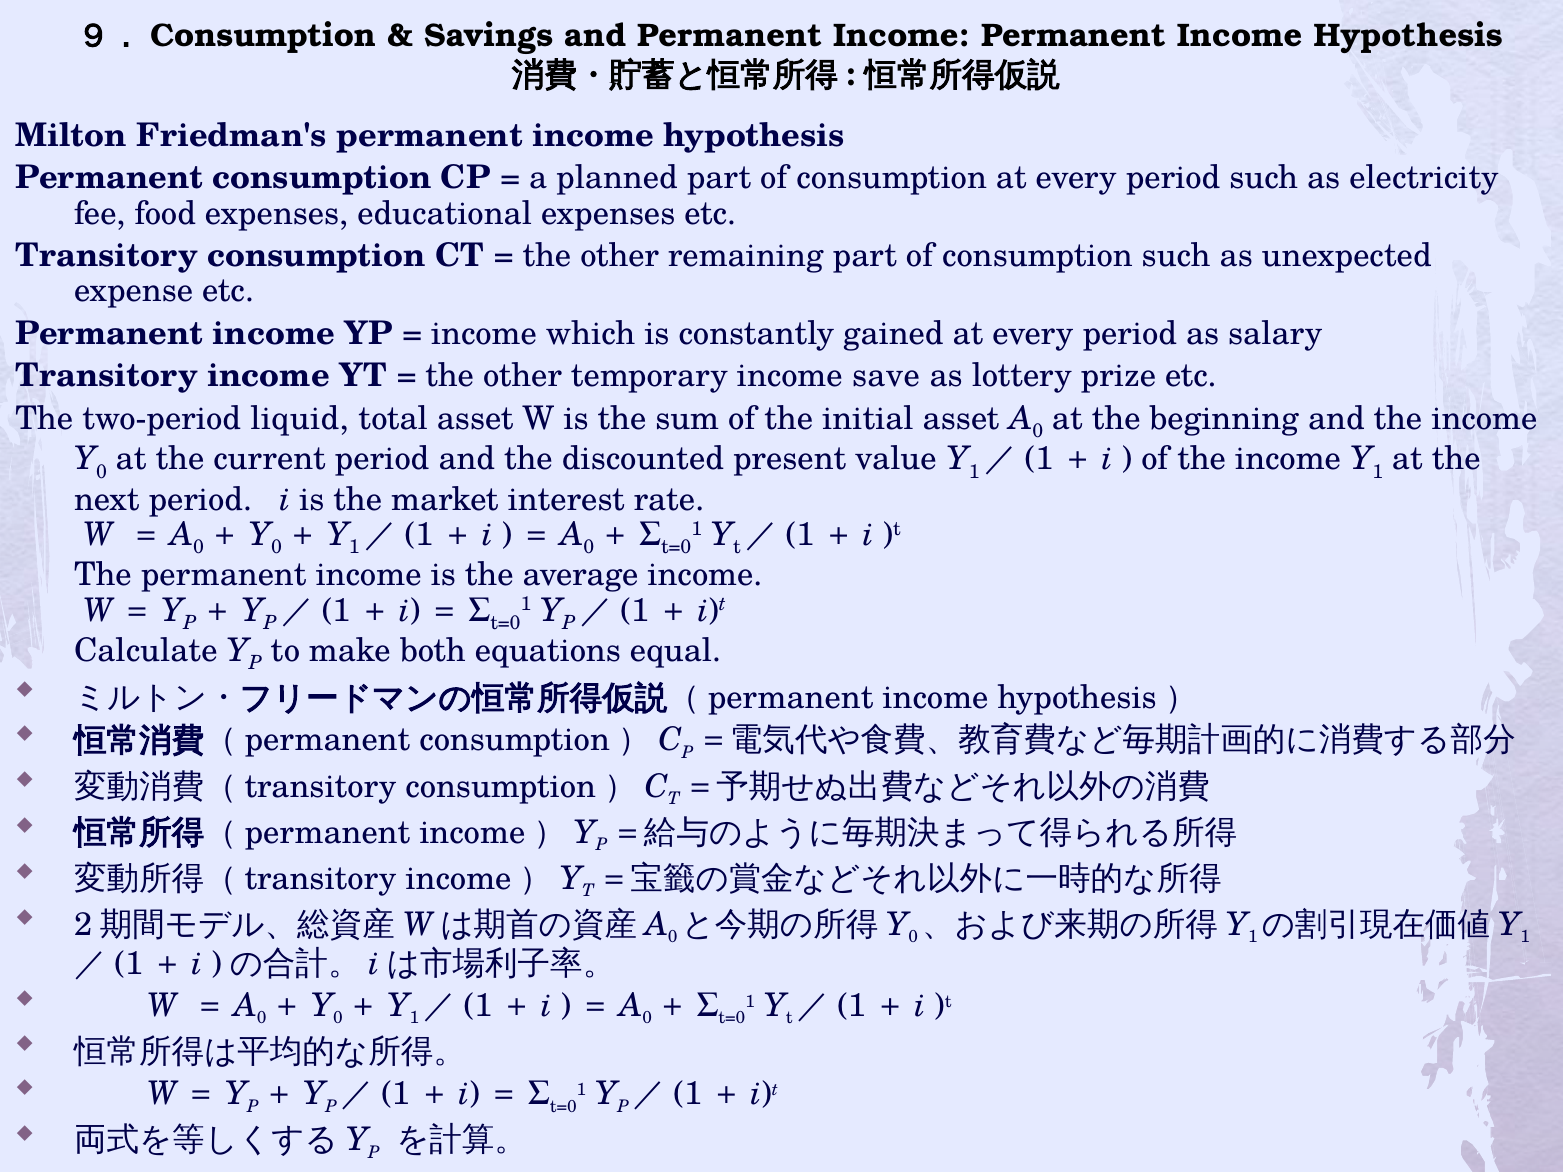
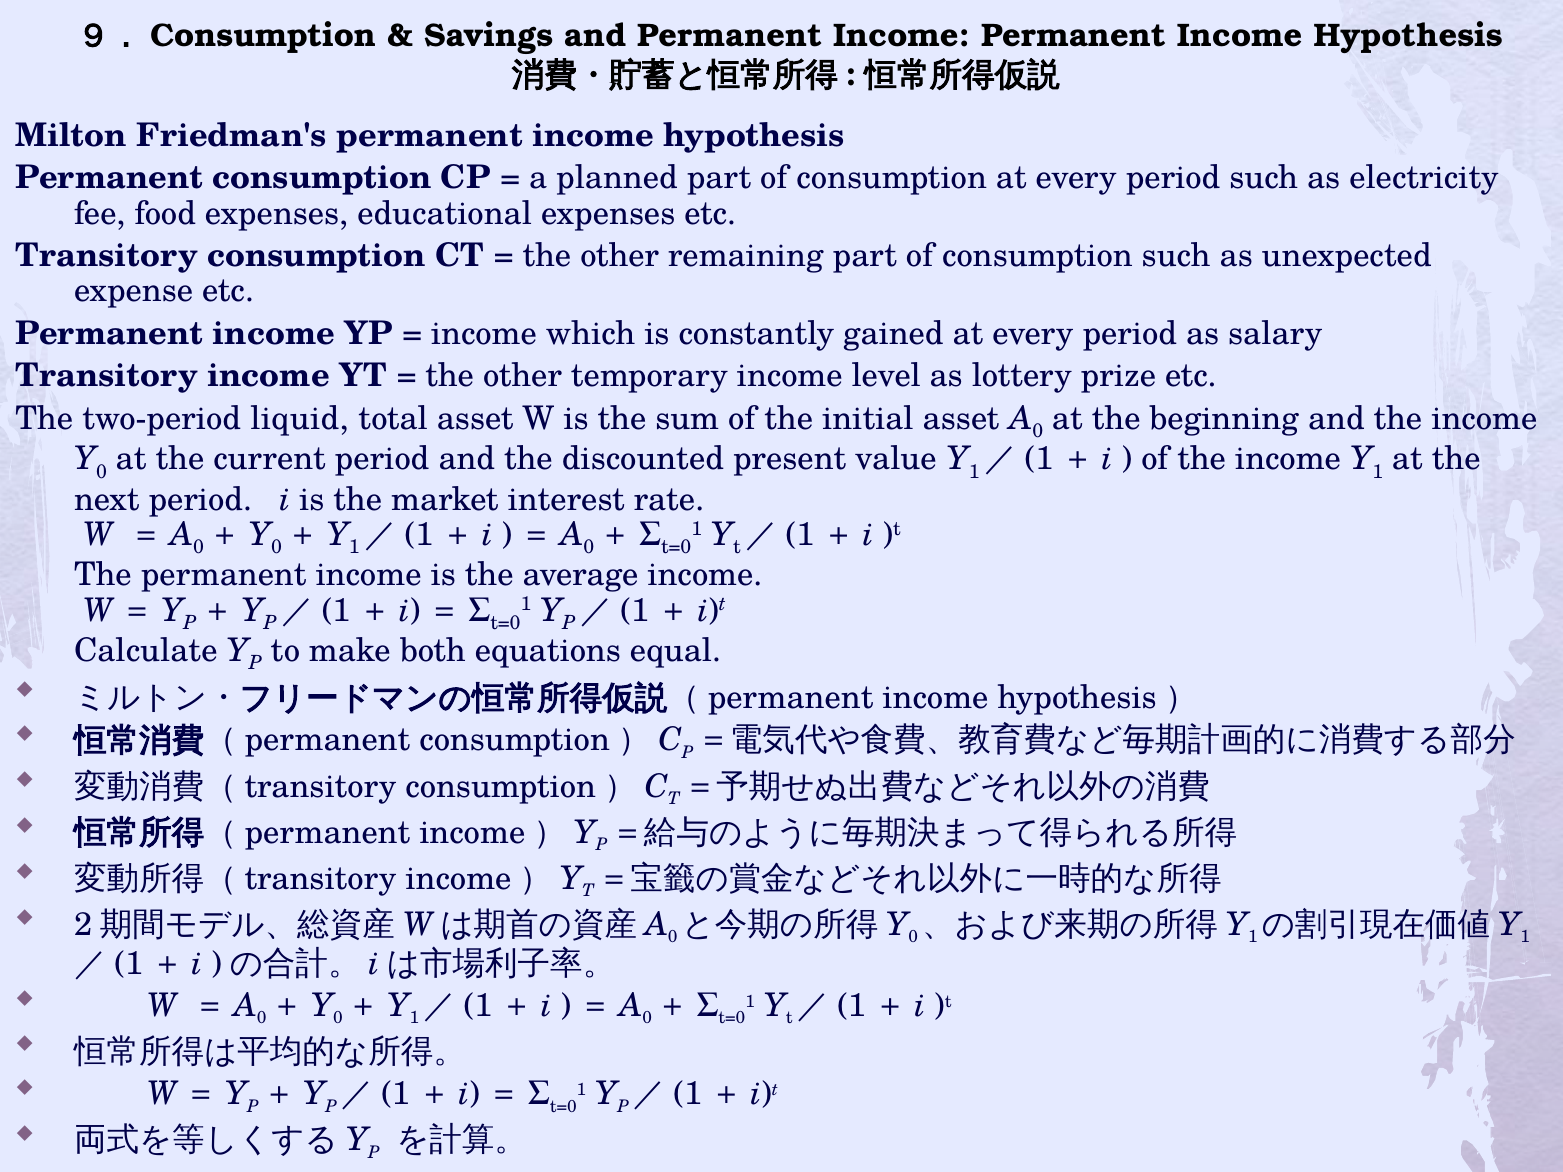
save: save -> level (886, 376)
